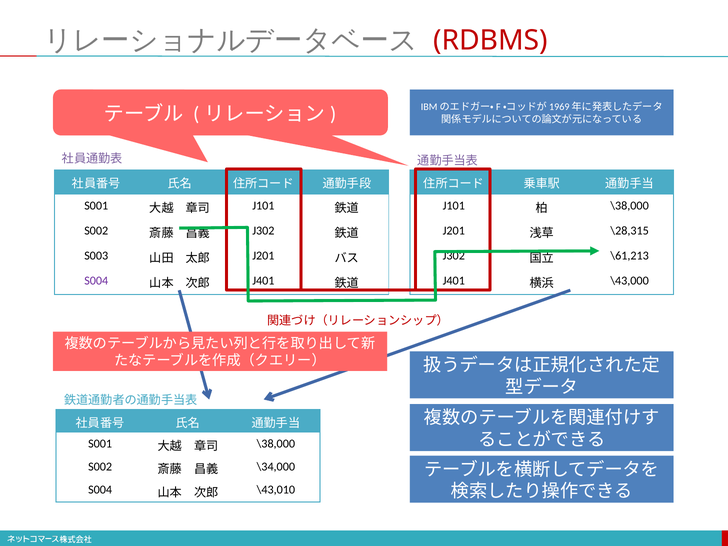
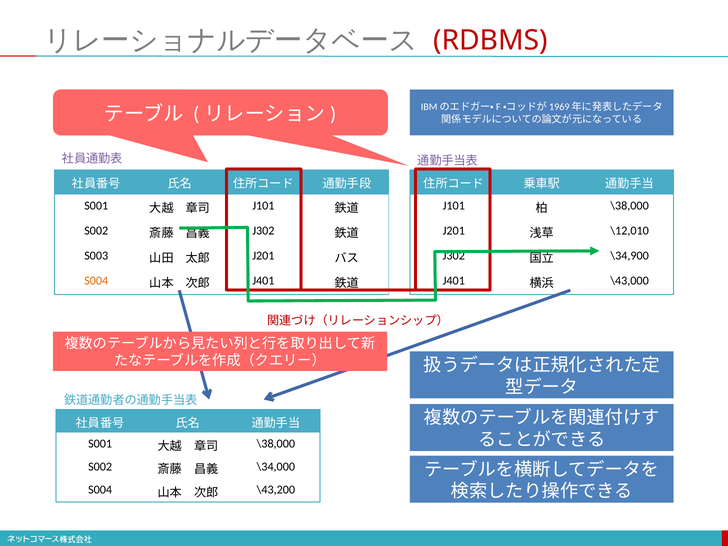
\28,315: \28,315 -> \12,010 (630, 231)
\61,213: \61,213 -> \34,900 (630, 256)
S004 colour: purple -> orange (96, 281)
\43,010: \43,010 -> \43,200 (276, 490)
